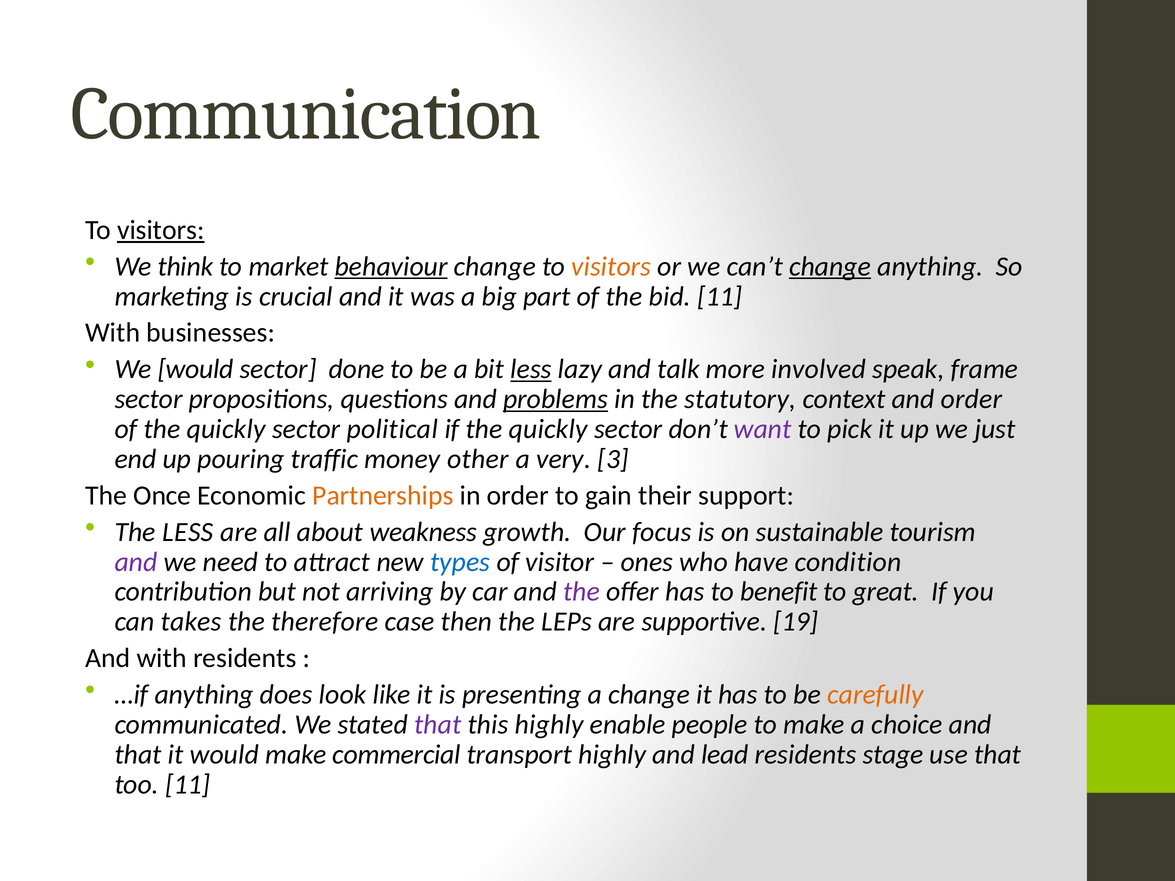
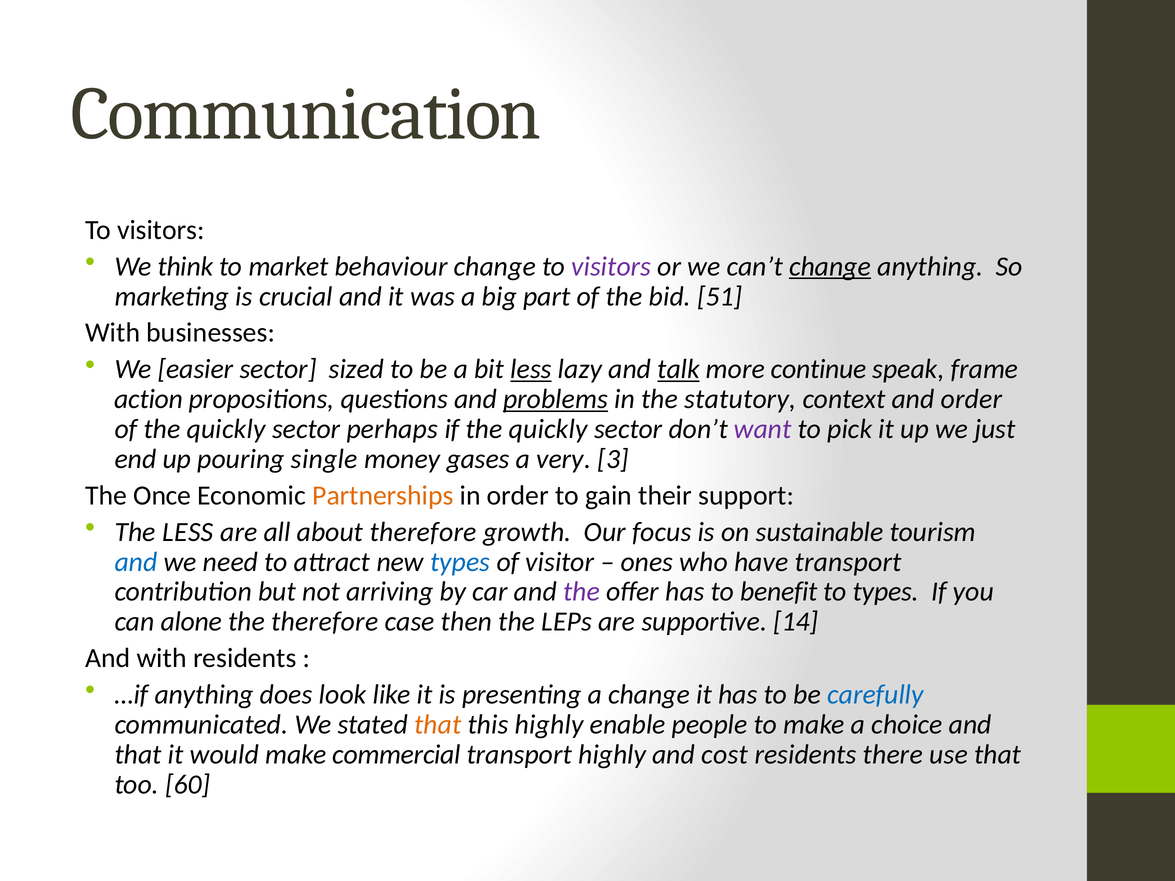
visitors underline: present -> none (161, 230)
behaviour underline: present -> none (391, 267)
visitors colour: orange -> purple (611, 267)
bid 11: 11 -> 51 (720, 296)
We would: would -> easier (195, 369)
done: done -> sized (357, 369)
talk underline: none -> present (679, 369)
involved: involved -> continue (819, 369)
sector: sector -> action (149, 399)
political: political -> perhaps (392, 429)
traffic: traffic -> single (324, 459)
other: other -> gases (478, 459)
about weakness: weakness -> therefore (423, 532)
and colour: purple -> blue (136, 562)
have condition: condition -> transport (848, 562)
to great: great -> types (886, 592)
takes: takes -> alone (191, 622)
19: 19 -> 14 (796, 622)
carefully colour: orange -> blue (875, 695)
that colour: purple -> orange (438, 725)
lead: lead -> cost (725, 755)
stage: stage -> there (893, 755)
too 11: 11 -> 60 (188, 785)
